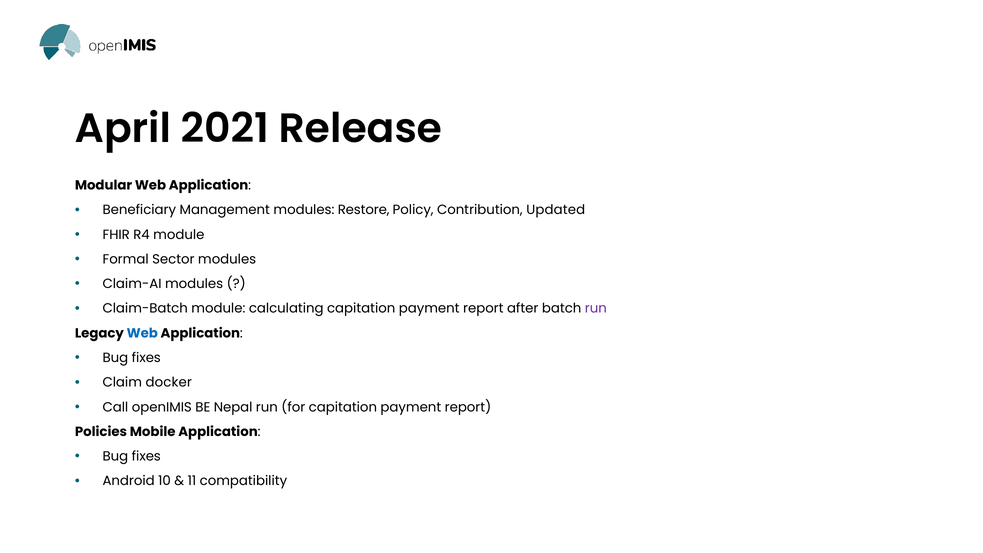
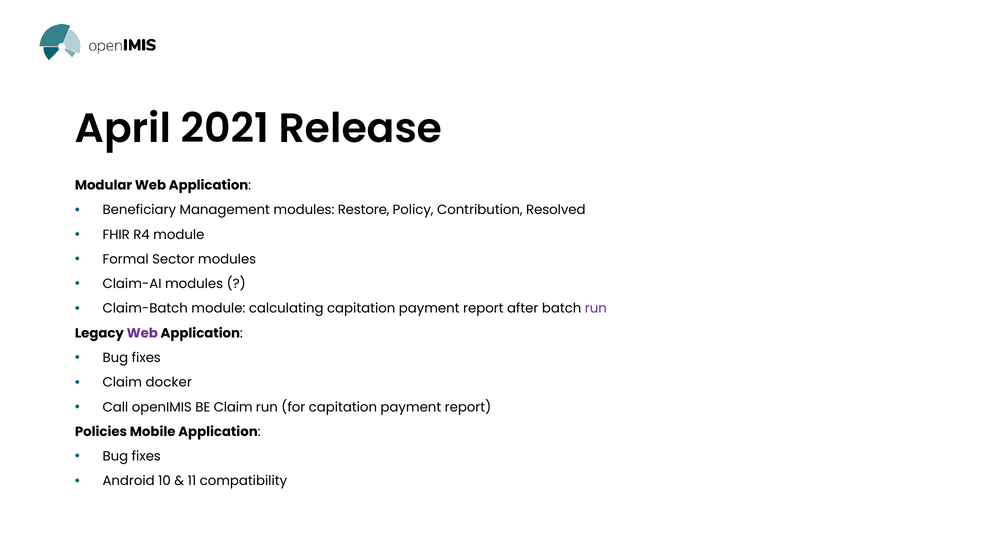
Updated: Updated -> Resolved (556, 210)
Web colour: blue -> purple (142, 333)
BE Nepal: Nepal -> Claim (233, 407)
